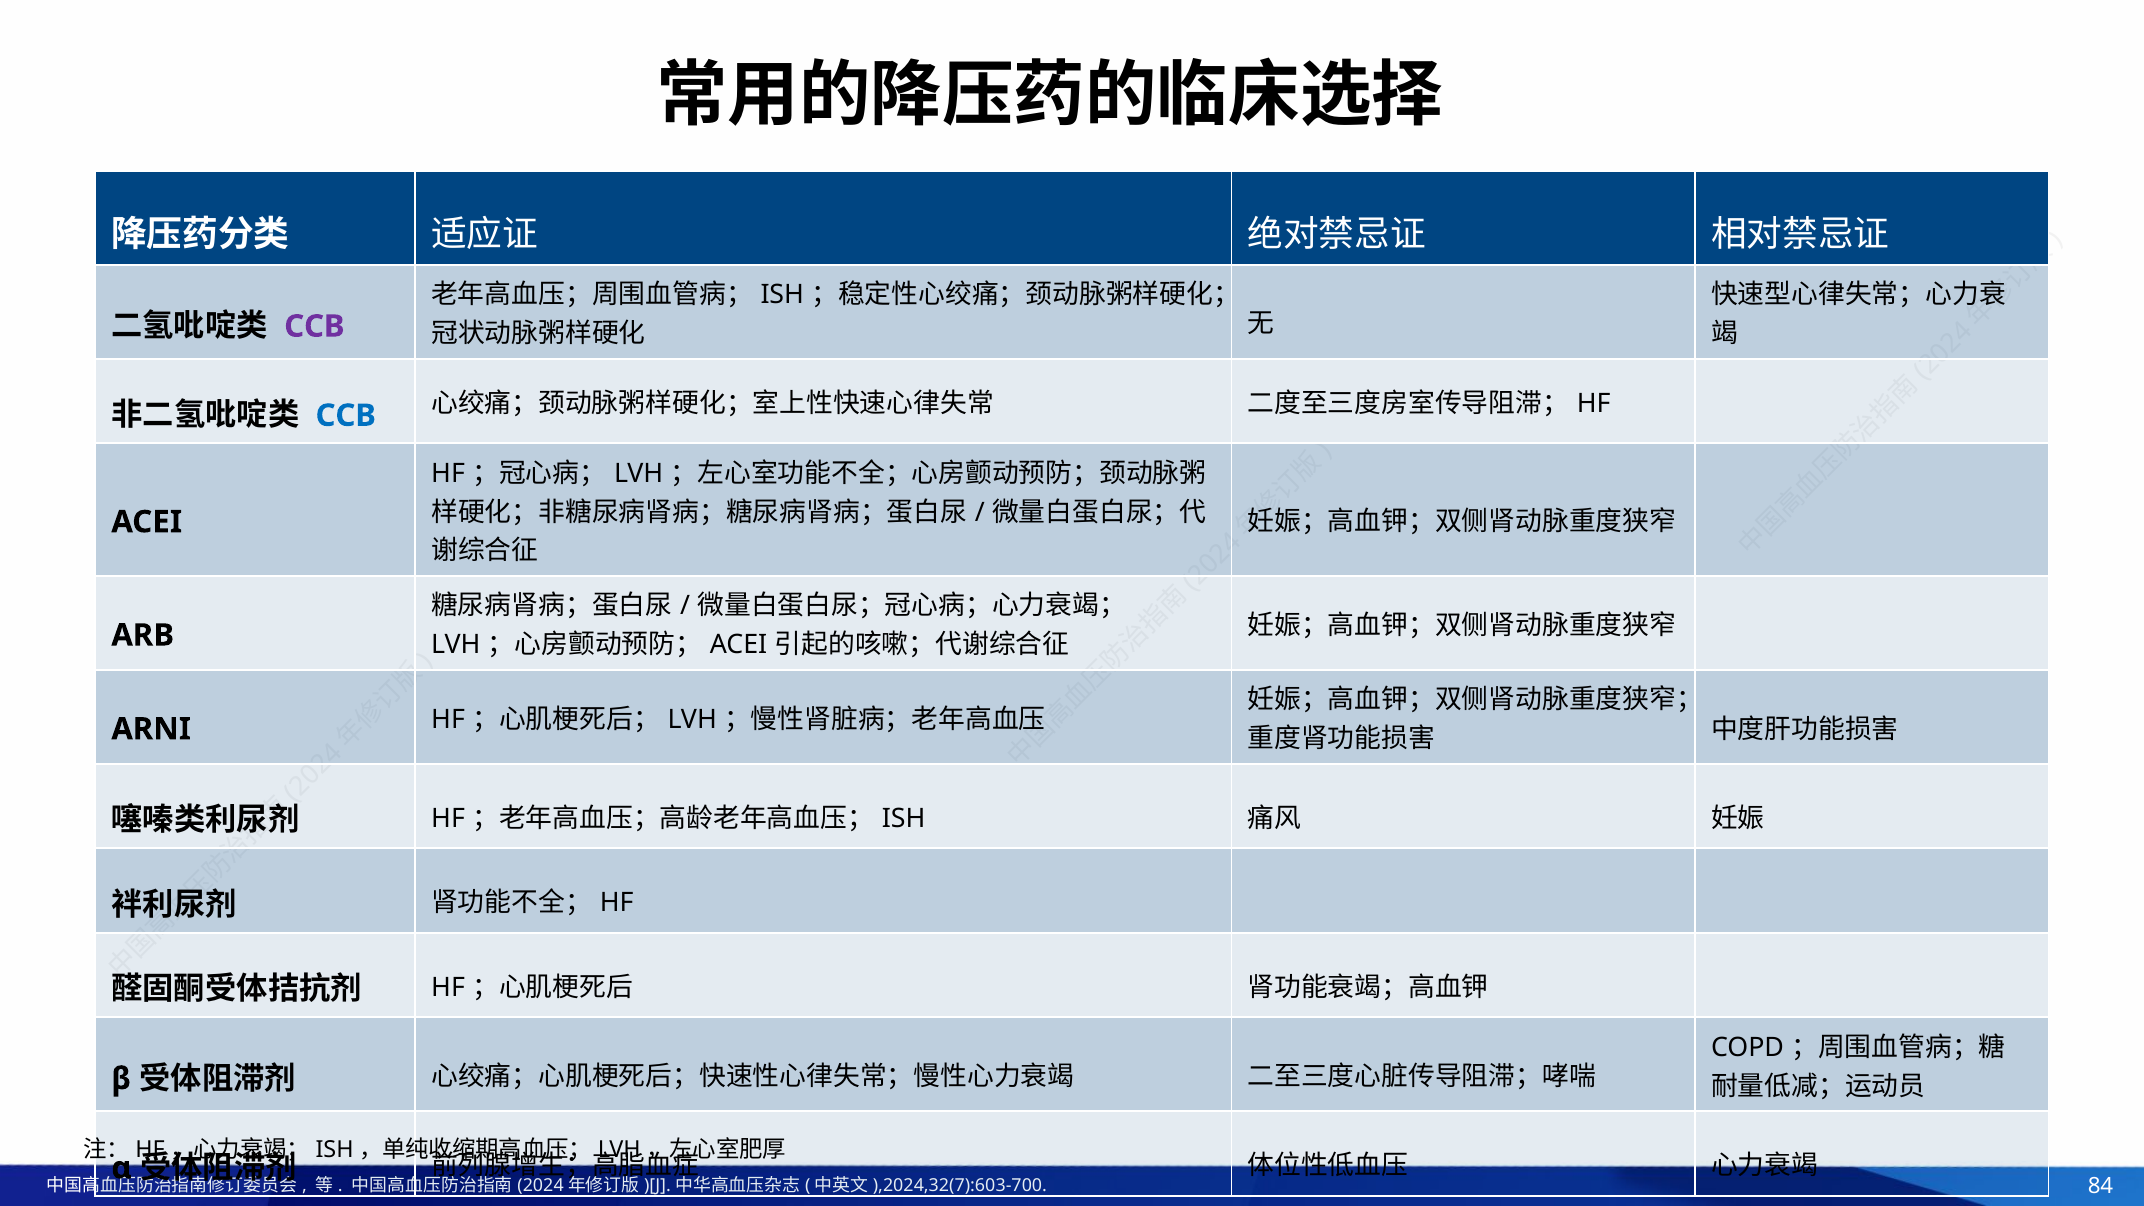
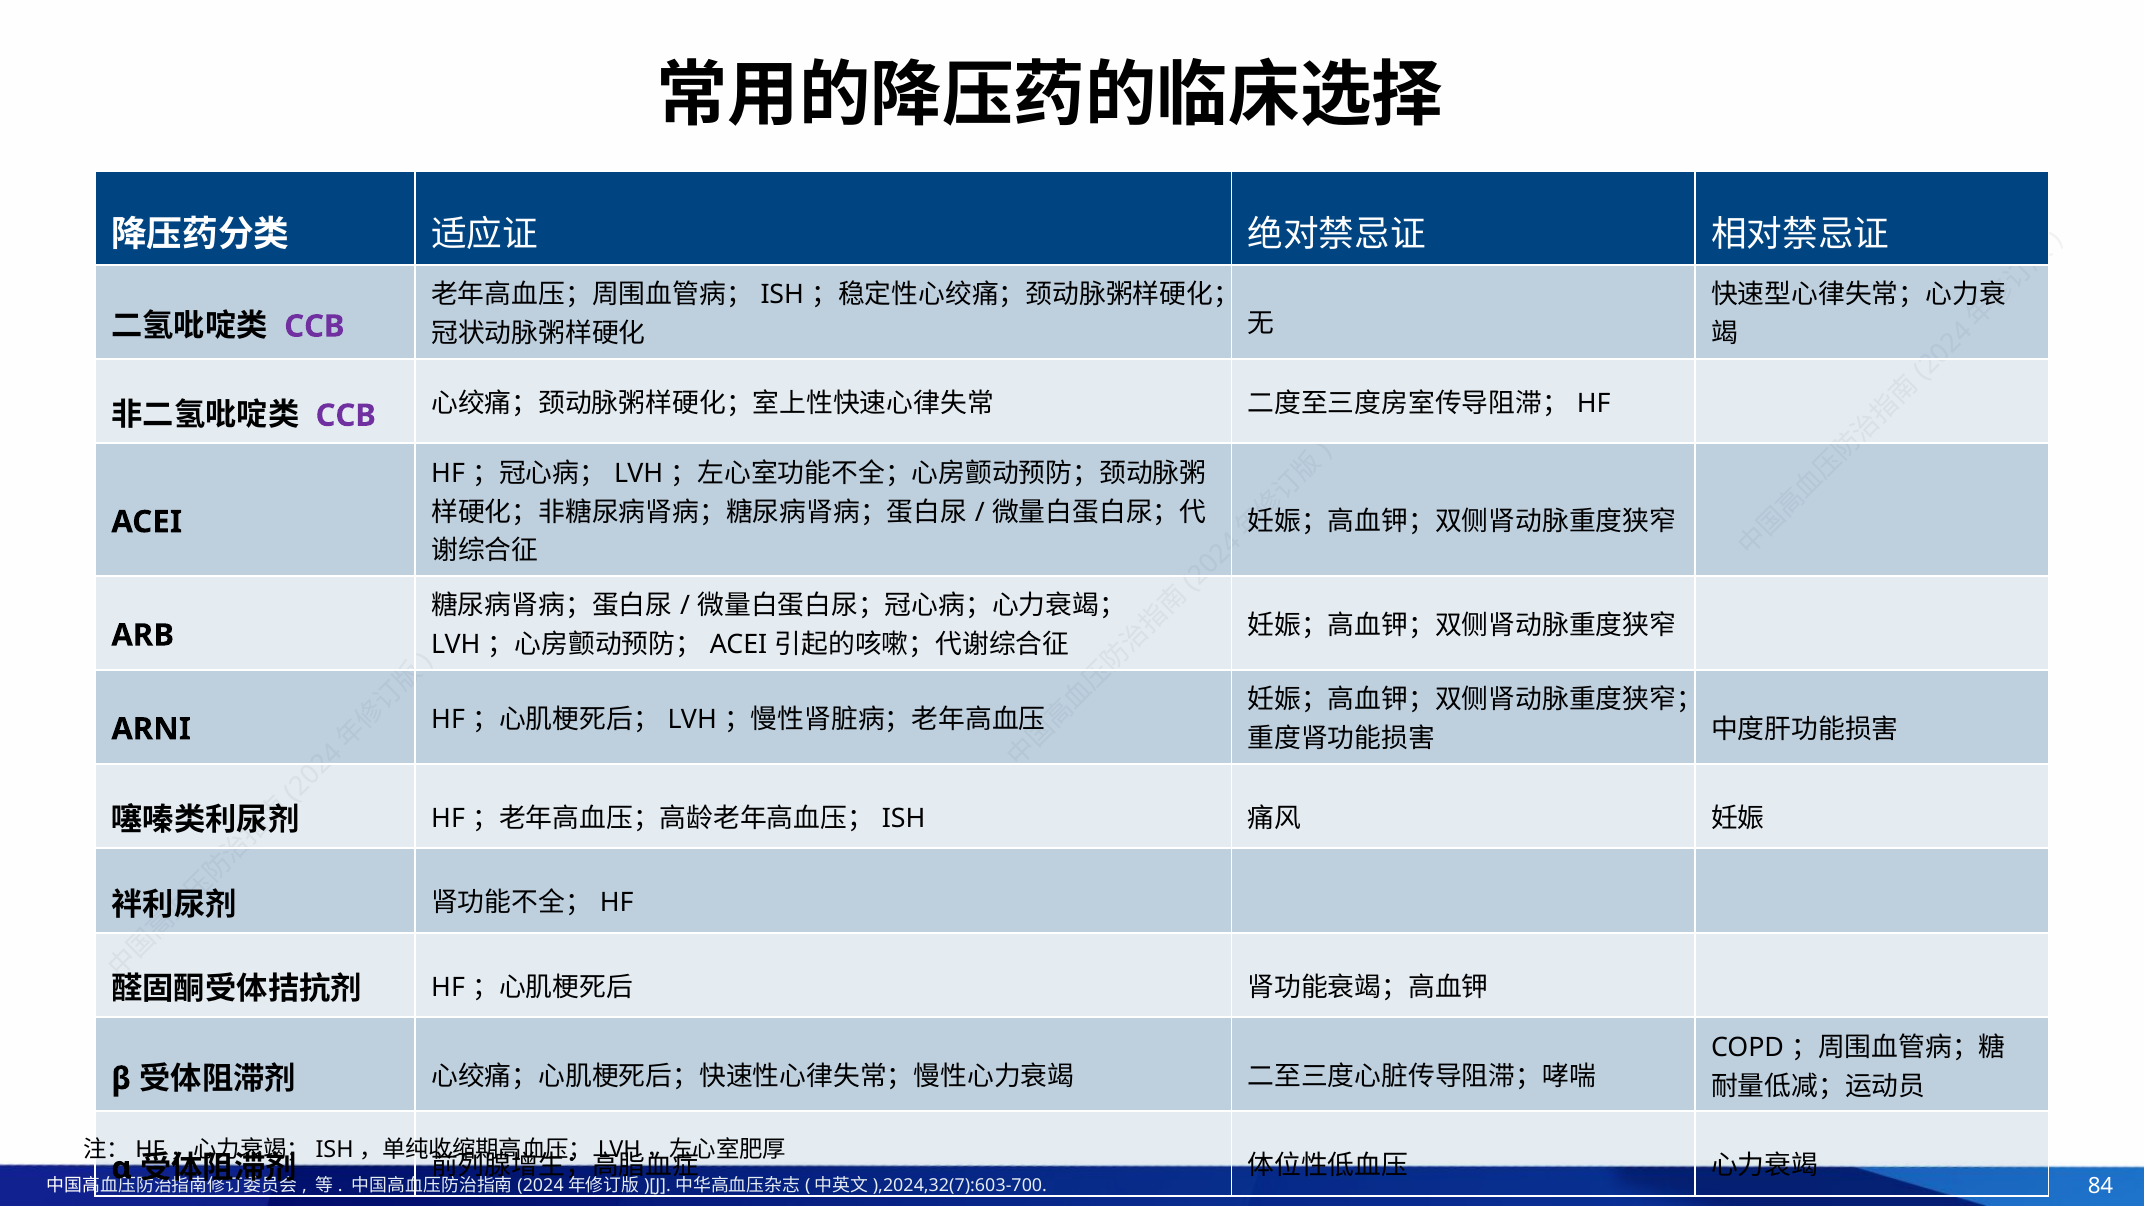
CCB colour: blue -> purple (346, 416)
